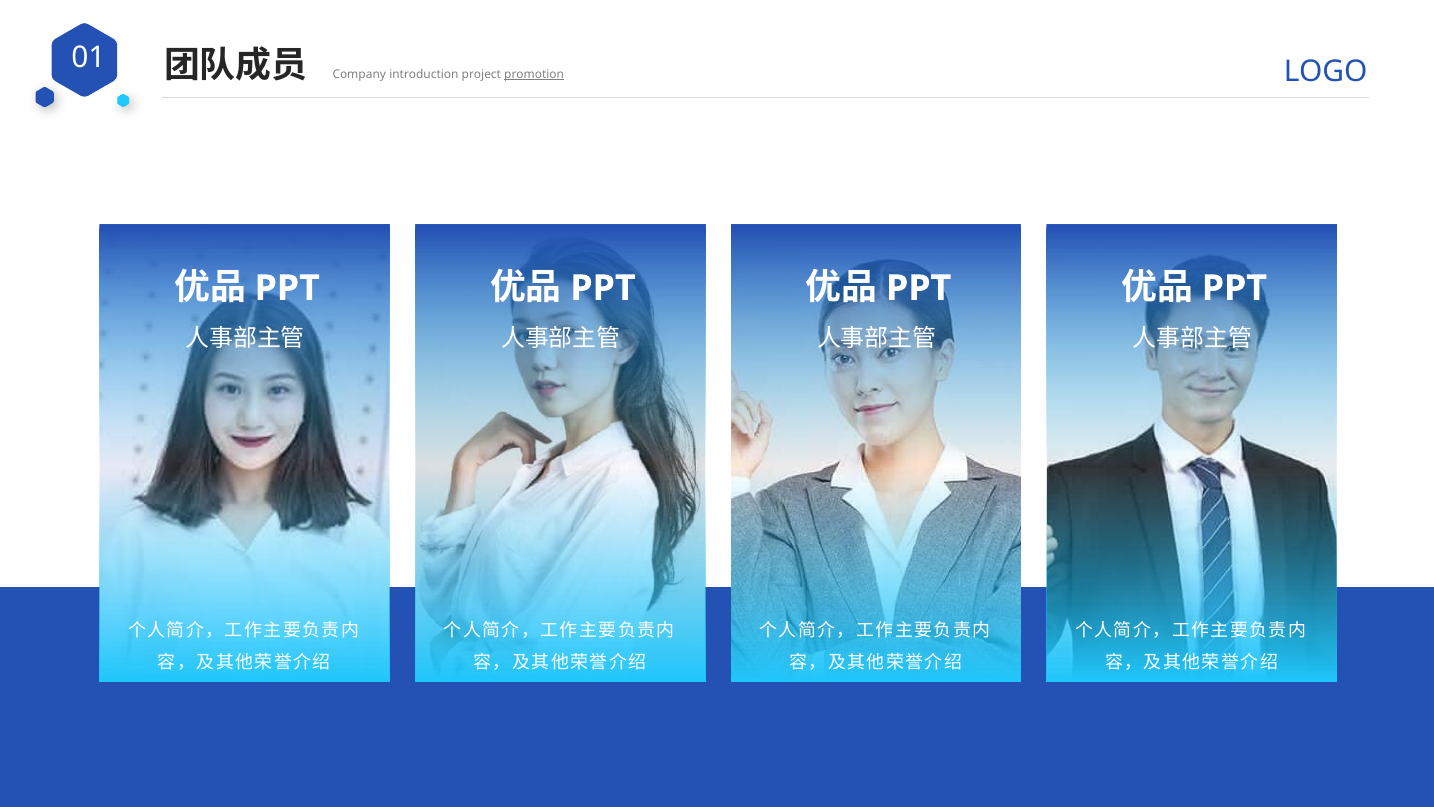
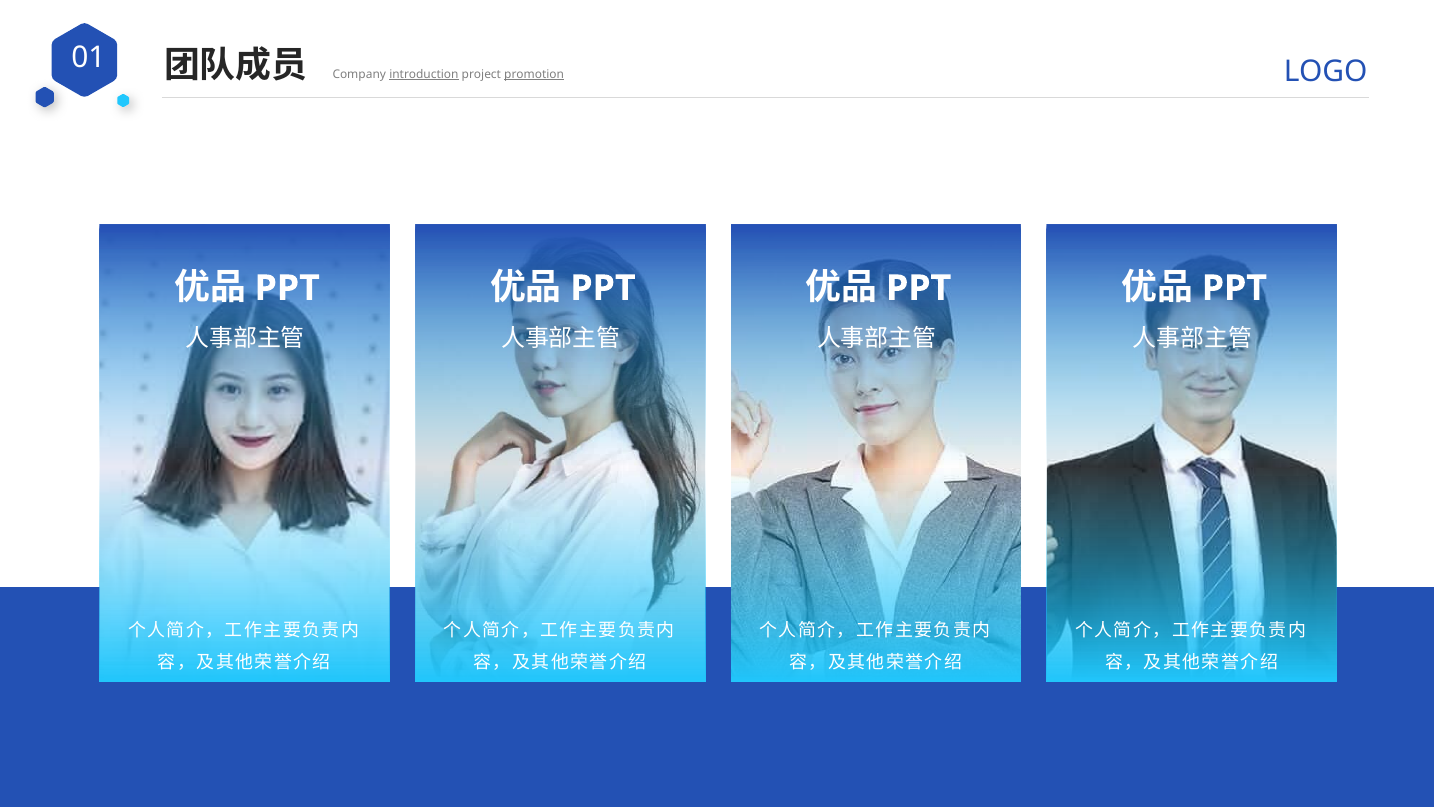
introduction underline: none -> present (424, 75)
